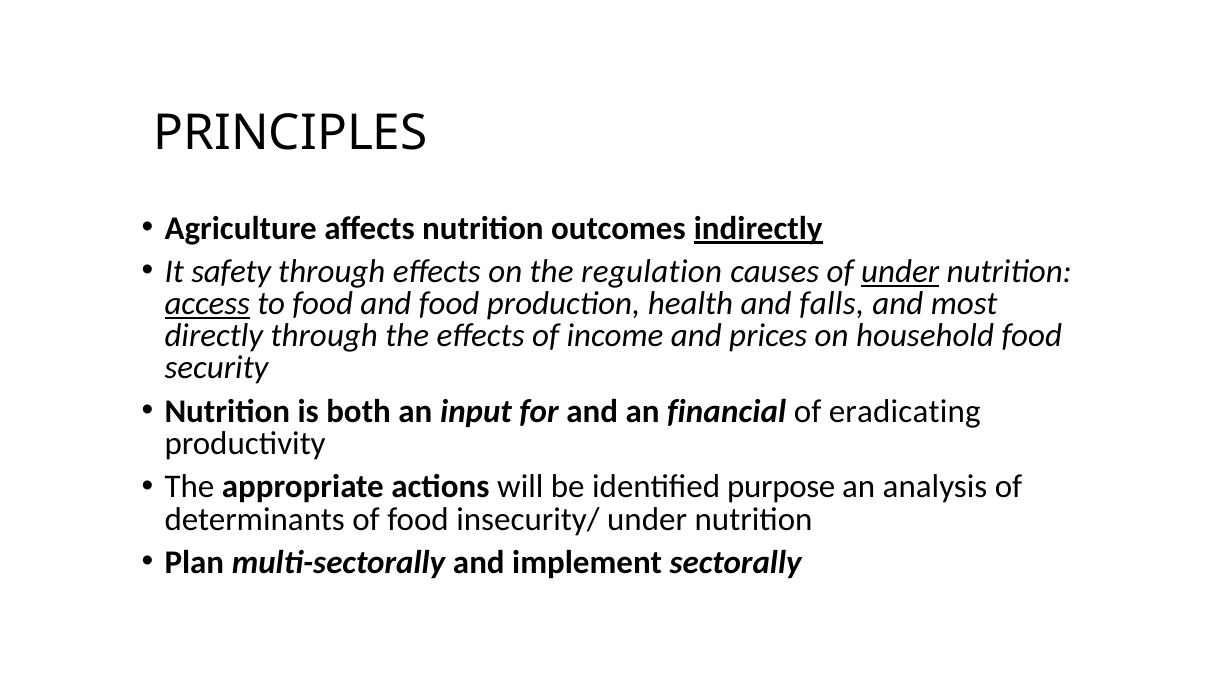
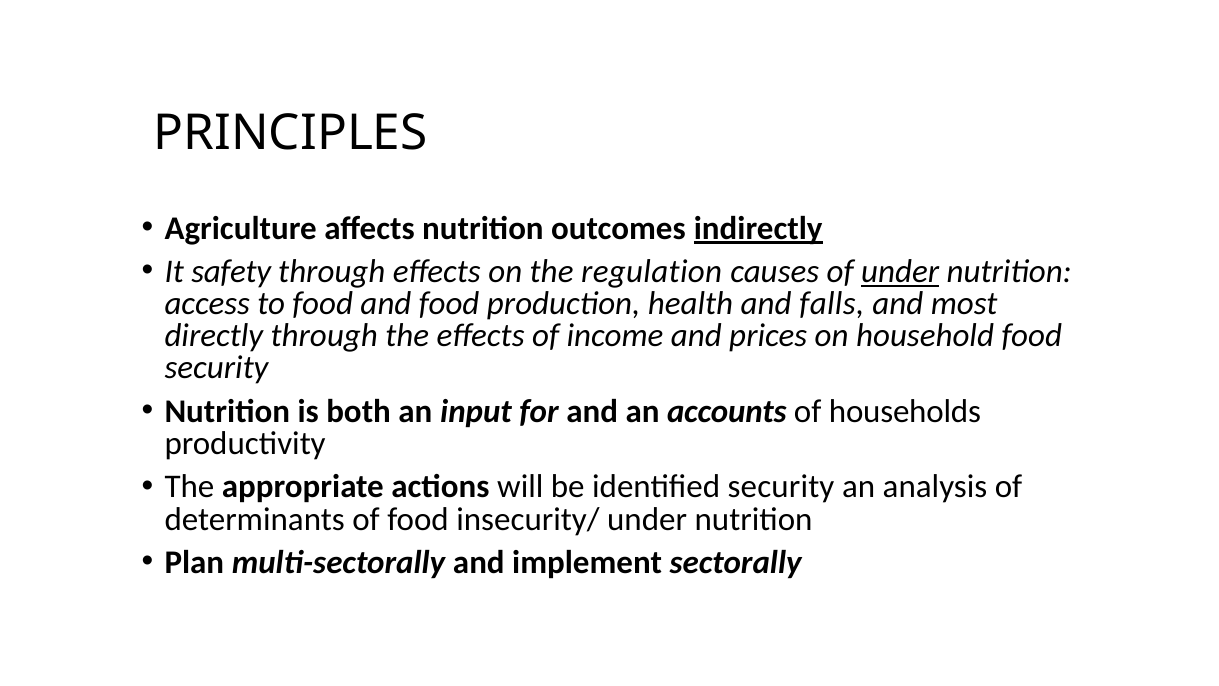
access underline: present -> none (207, 304)
financial: financial -> accounts (727, 411)
eradicating: eradicating -> households (905, 411)
identified purpose: purpose -> security (781, 487)
